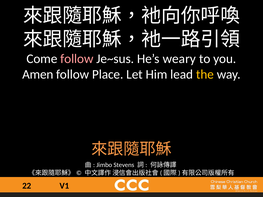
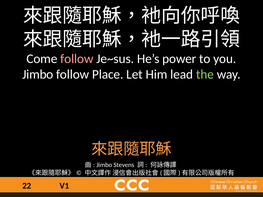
weary: weary -> power (179, 59)
Amen: Amen -> Jimbo (38, 75)
the colour: yellow -> light green (205, 75)
